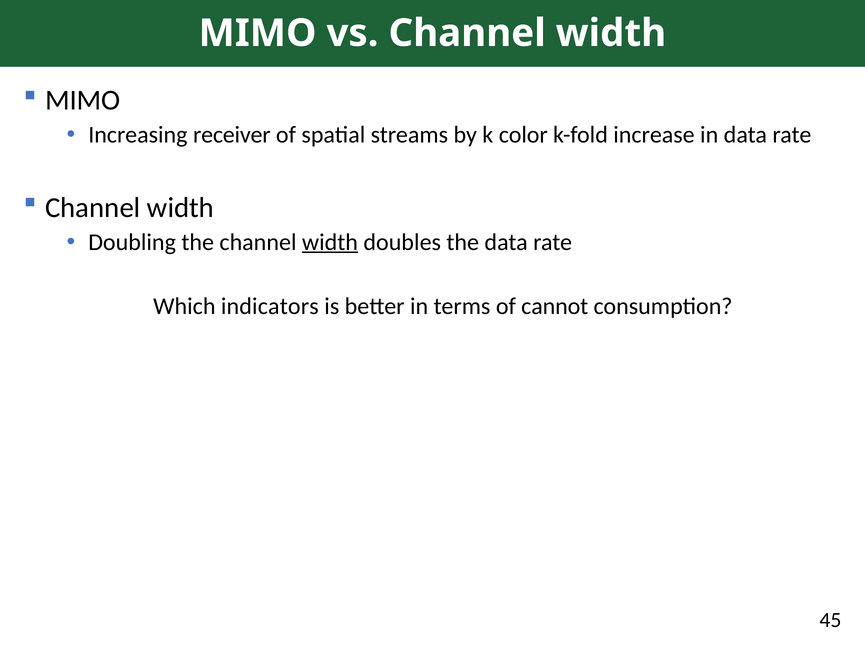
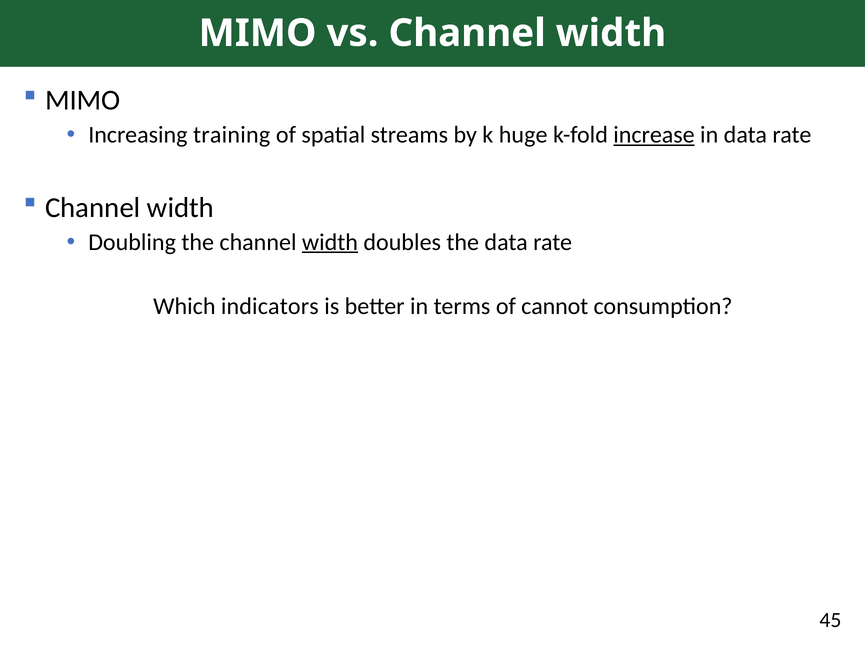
receiver: receiver -> training (232, 135)
color: color -> huge (523, 135)
increase underline: none -> present (654, 135)
